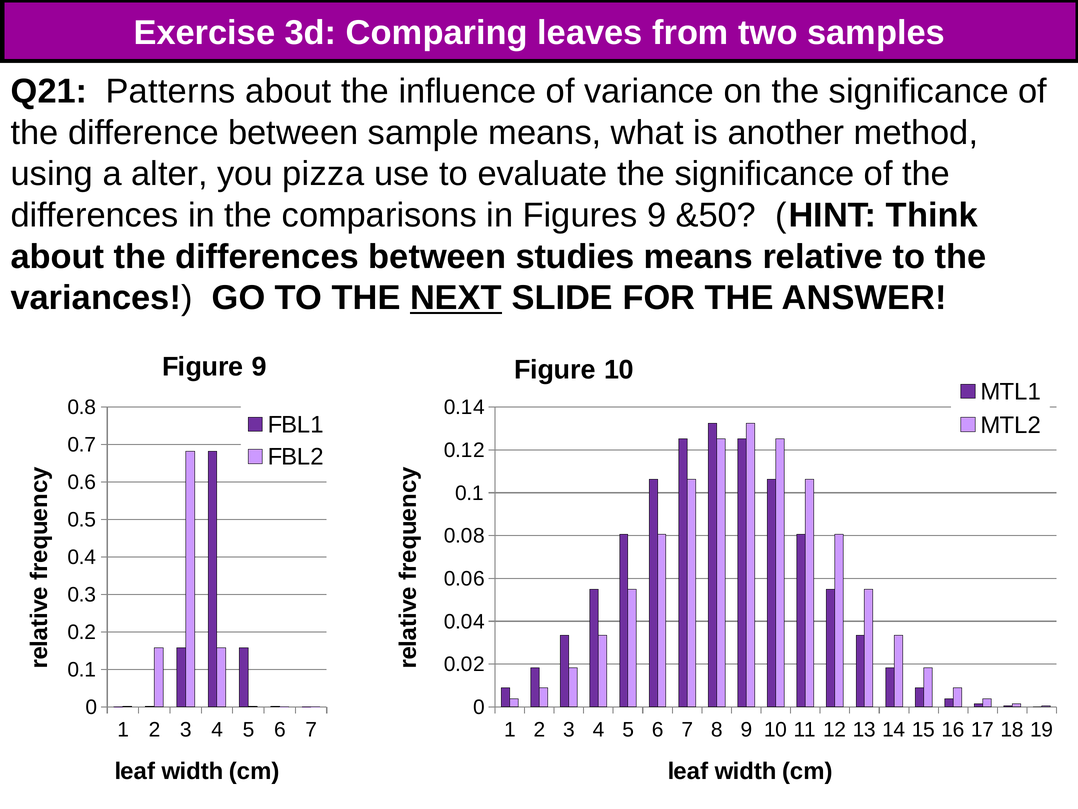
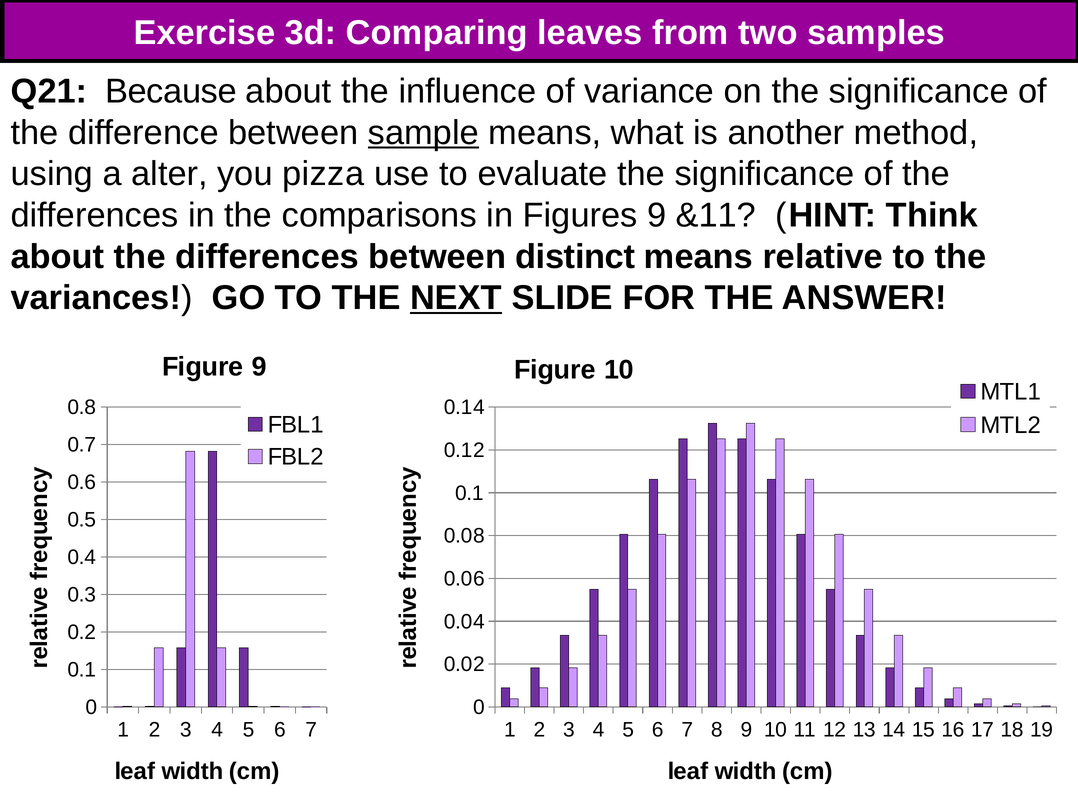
Patterns: Patterns -> Because (171, 91)
sample underline: none -> present (423, 133)
&50: &50 -> &11 (716, 215)
studies: studies -> distinct (575, 257)
